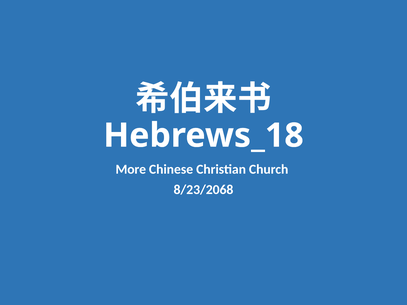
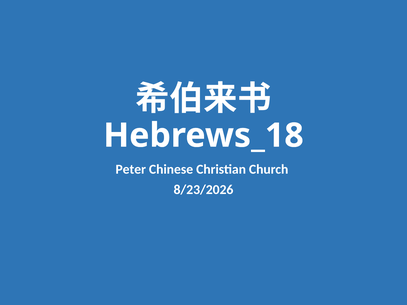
More: More -> Peter (131, 170)
8/23/2068: 8/23/2068 -> 8/23/2026 (203, 190)
